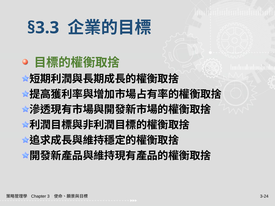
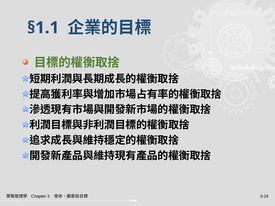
§3.3: §3.3 -> §1.1 (43, 28)
